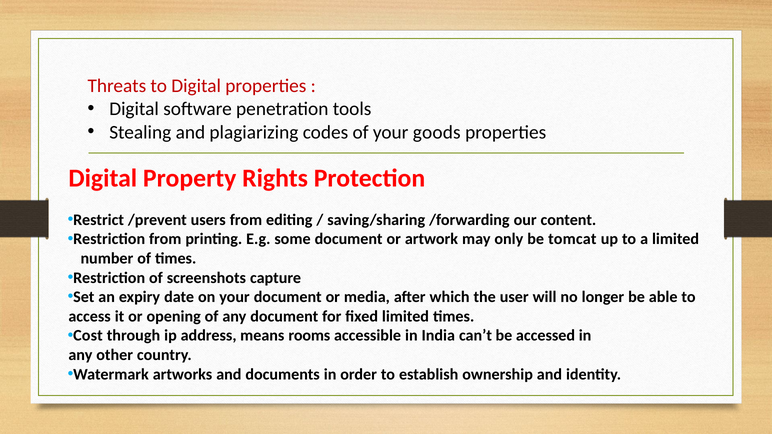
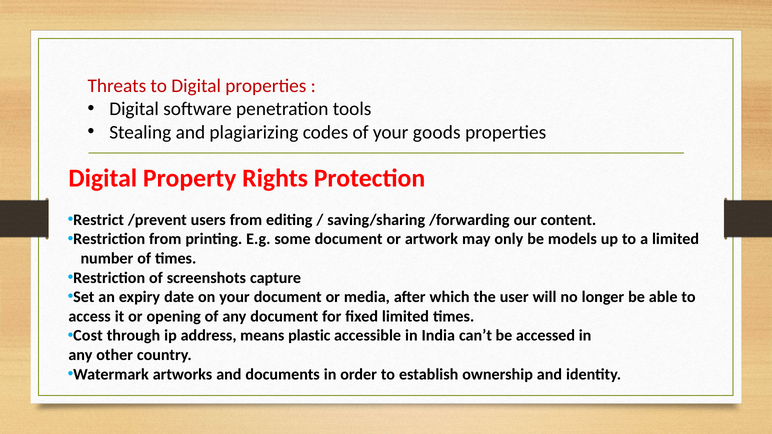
tomcat: tomcat -> models (572, 239)
rooms: rooms -> plastic (309, 336)
